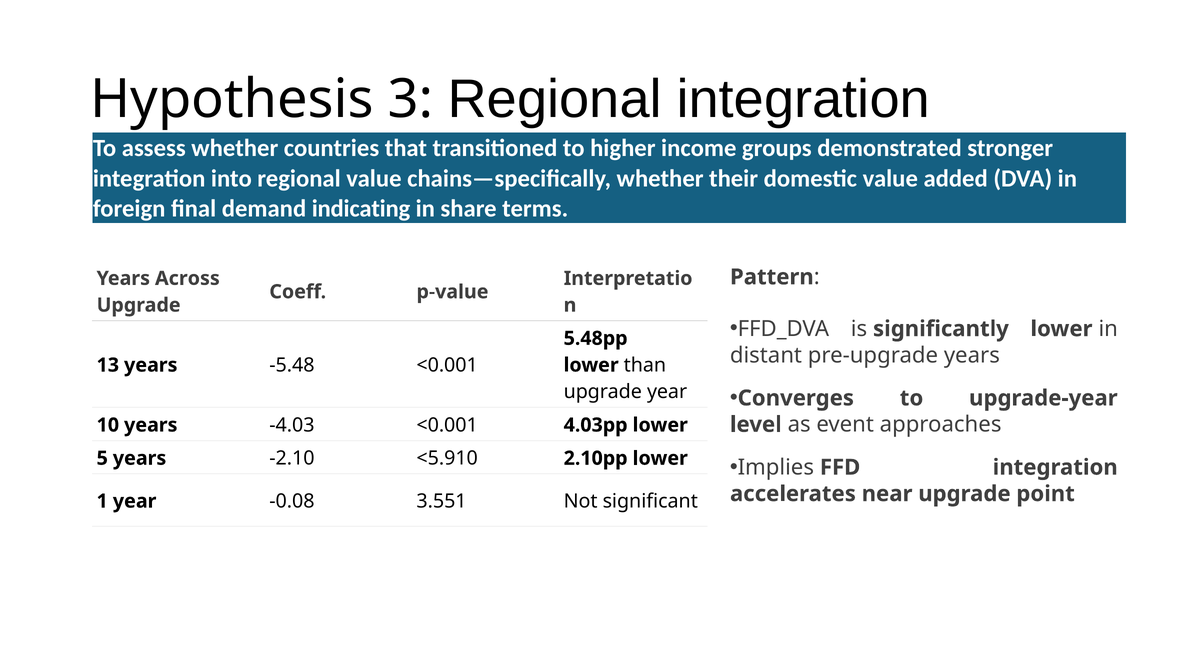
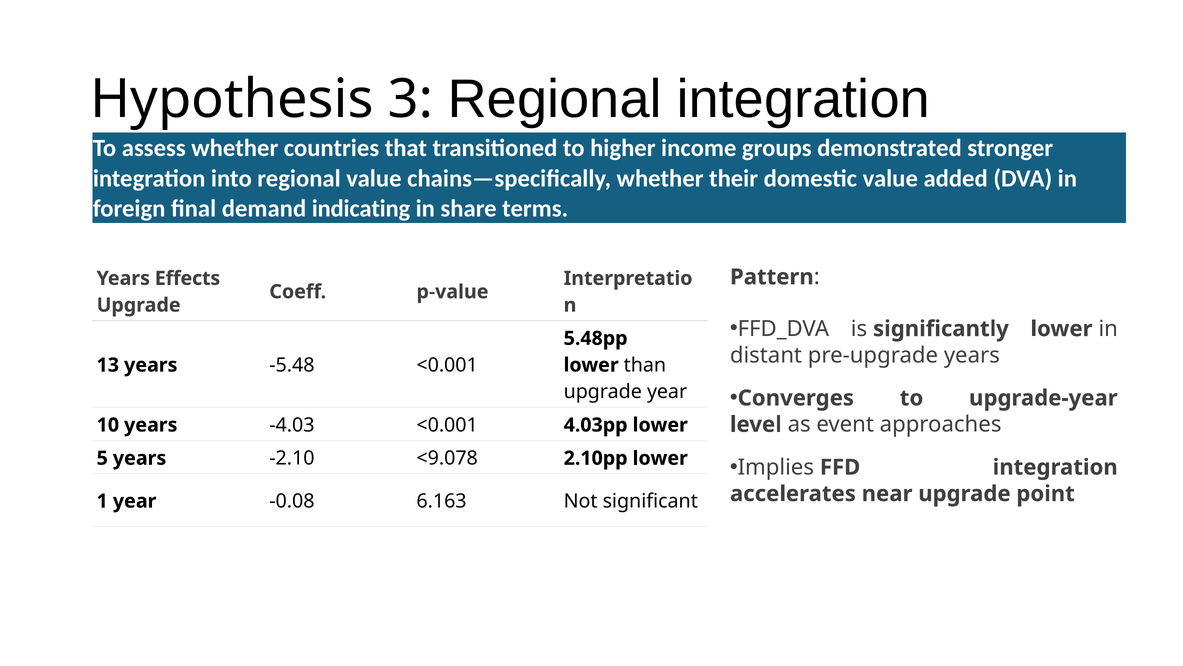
Across: Across -> Effects (188, 278)
<5.910: <5.910 -> <9.078 (447, 458)
3.551: 3.551 -> 6.163 (442, 501)
